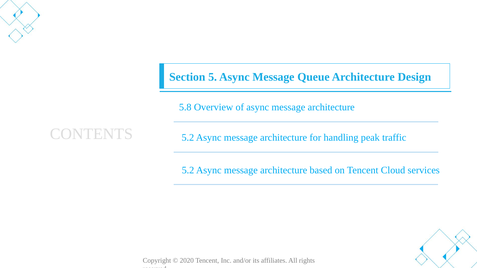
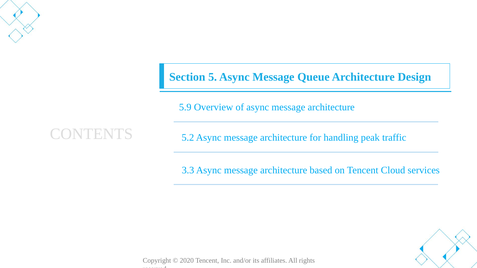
5.8: 5.8 -> 5.9 (185, 107)
5.2: 5.2 -> 3.3 (188, 170)
